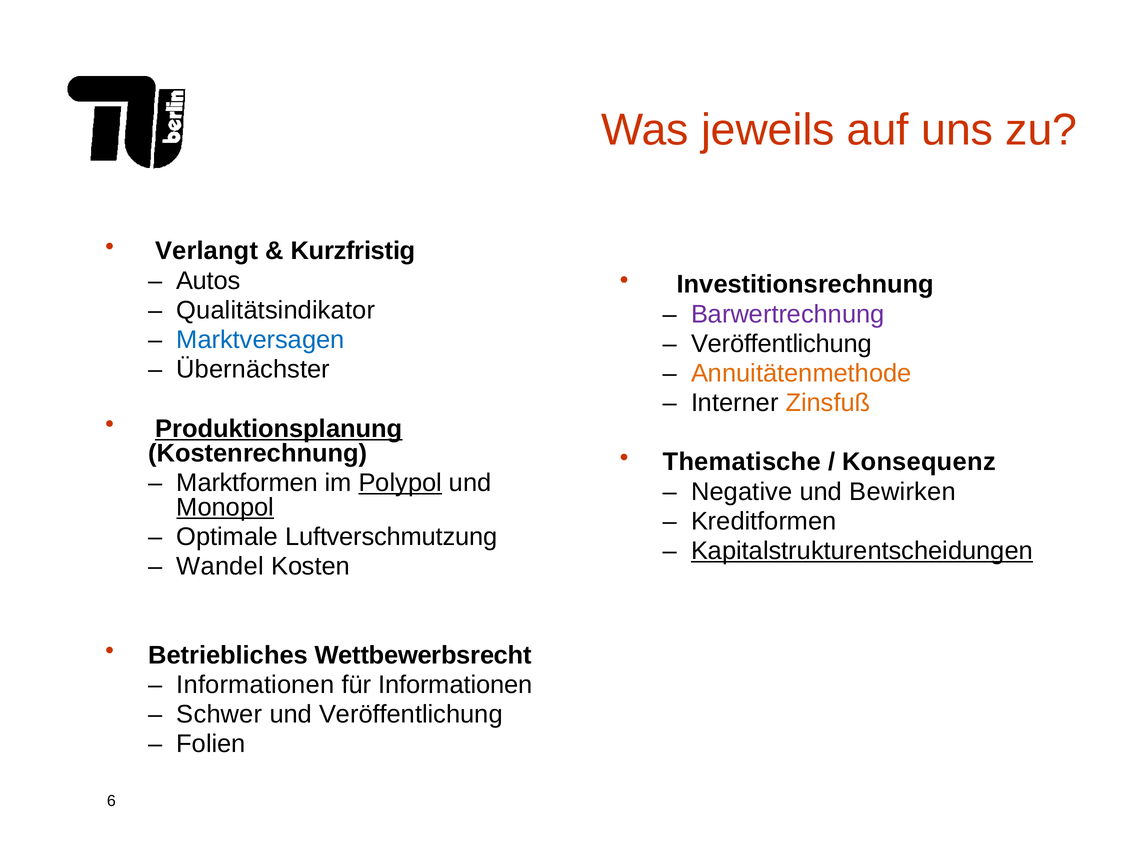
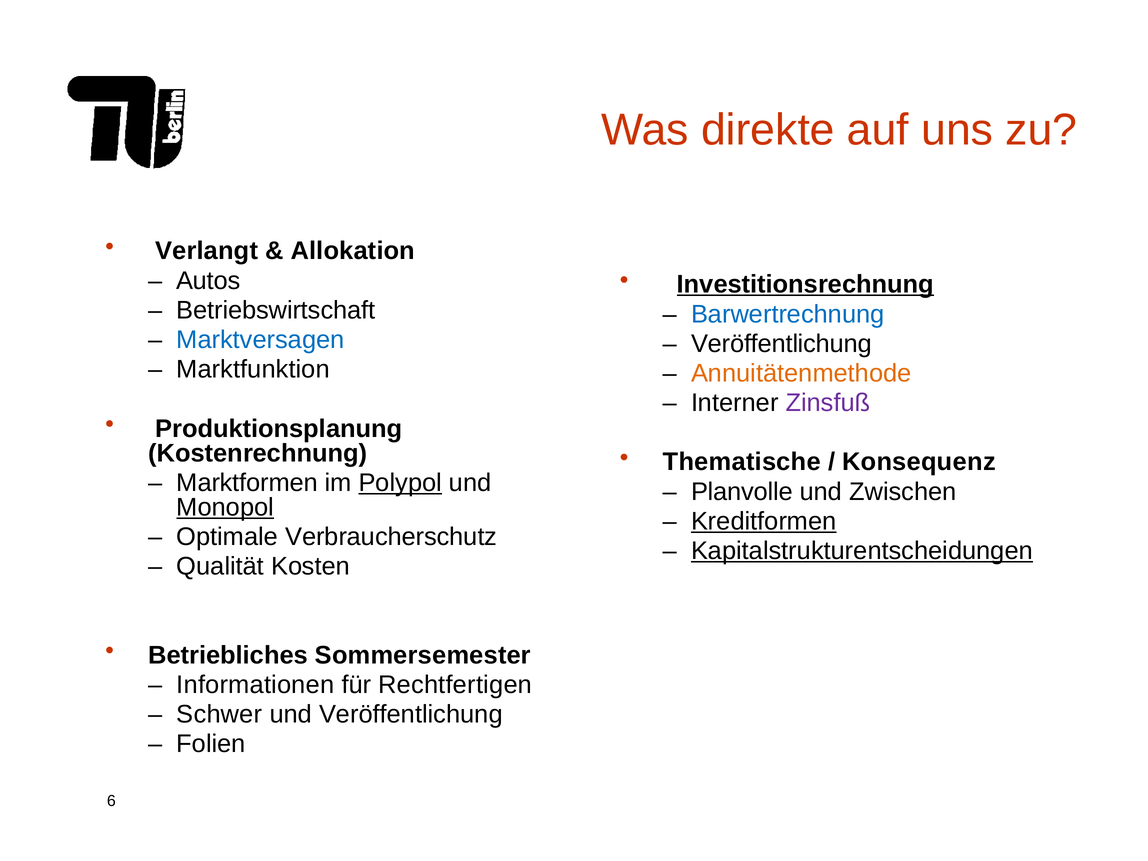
jeweils: jeweils -> direkte (768, 130)
Kurzfristig: Kurzfristig -> Allokation (353, 251)
Investitionsrechnung underline: none -> present (805, 285)
Qualitätsindikator: Qualitätsindikator -> Betriebswirtschaft (276, 310)
Barwertrechnung colour: purple -> blue (788, 314)
Übernächster: Übernächster -> Marktfunktion (253, 369)
Zinsfuß colour: orange -> purple (828, 403)
Produktionsplanung underline: present -> none (279, 429)
Negative: Negative -> Planvolle (742, 492)
Bewirken: Bewirken -> Zwischen (903, 492)
Kreditformen underline: none -> present (764, 521)
Luftverschmutzung: Luftverschmutzung -> Verbraucherschutz (391, 537)
Wandel: Wandel -> Qualität (220, 566)
Wettbewerbsrecht: Wettbewerbsrecht -> Sommersemester (423, 655)
für Informationen: Informationen -> Rechtfertigen (455, 685)
